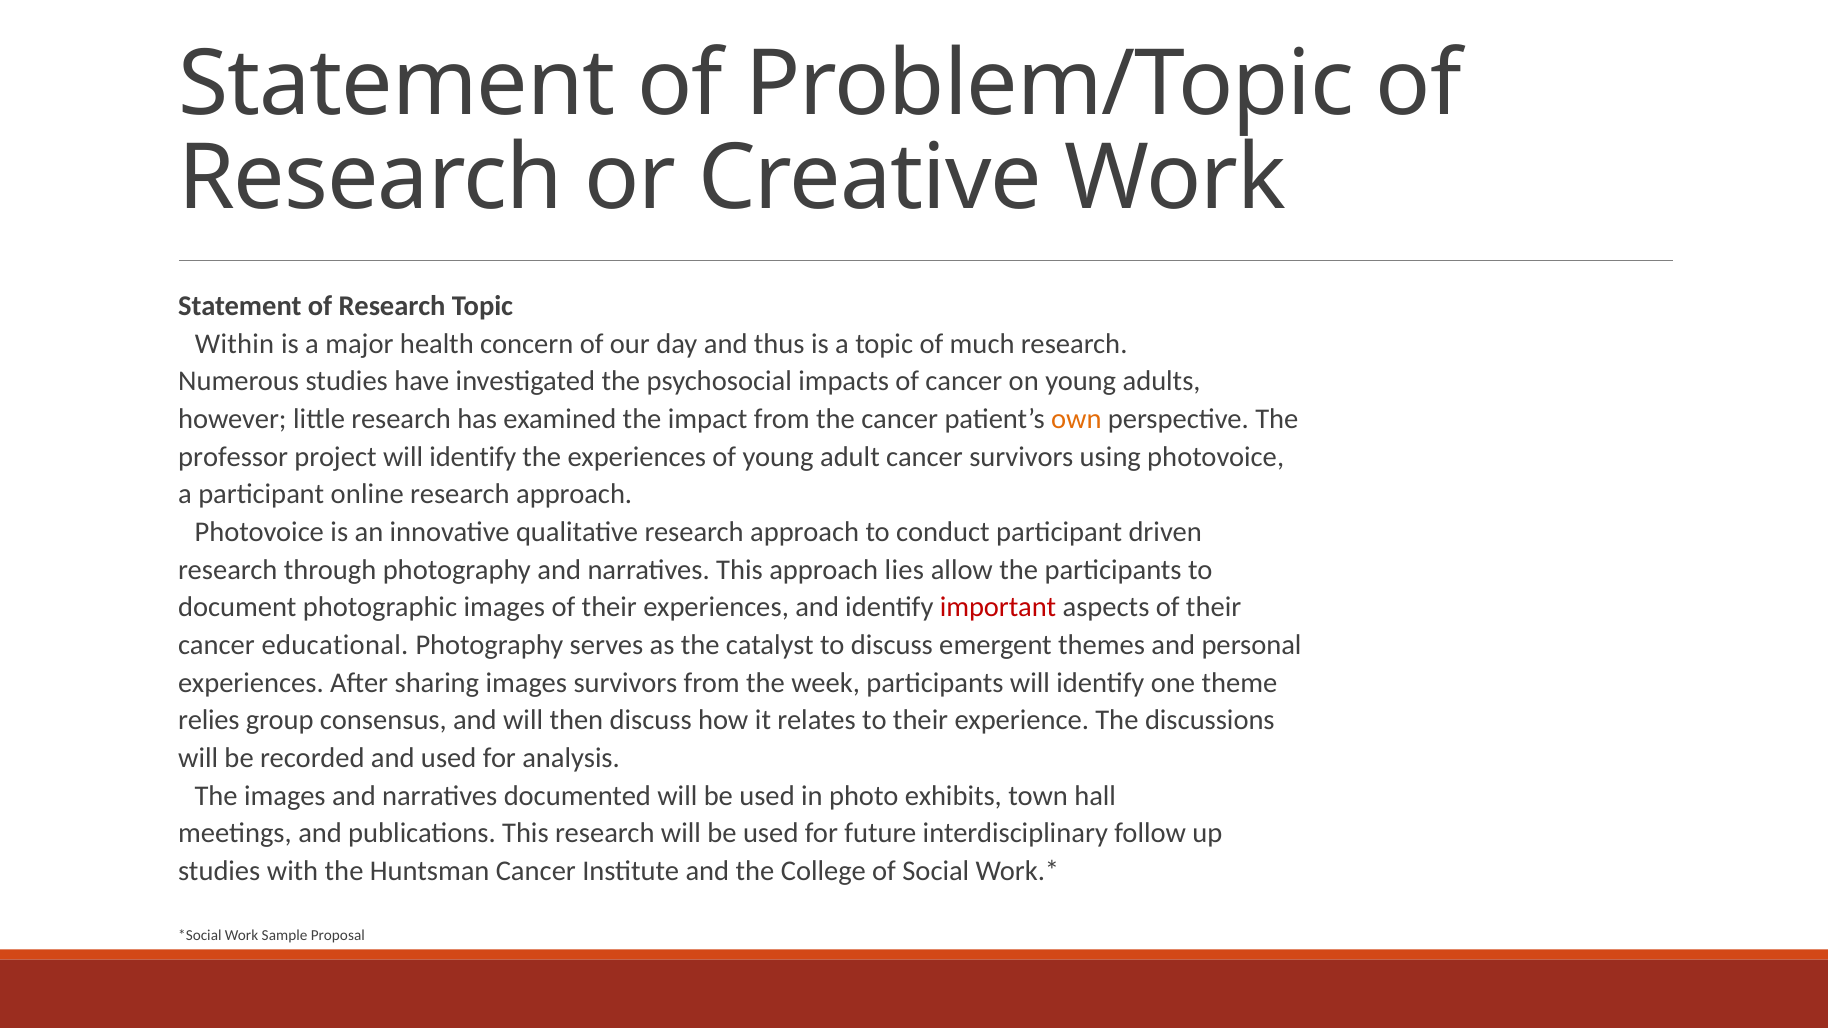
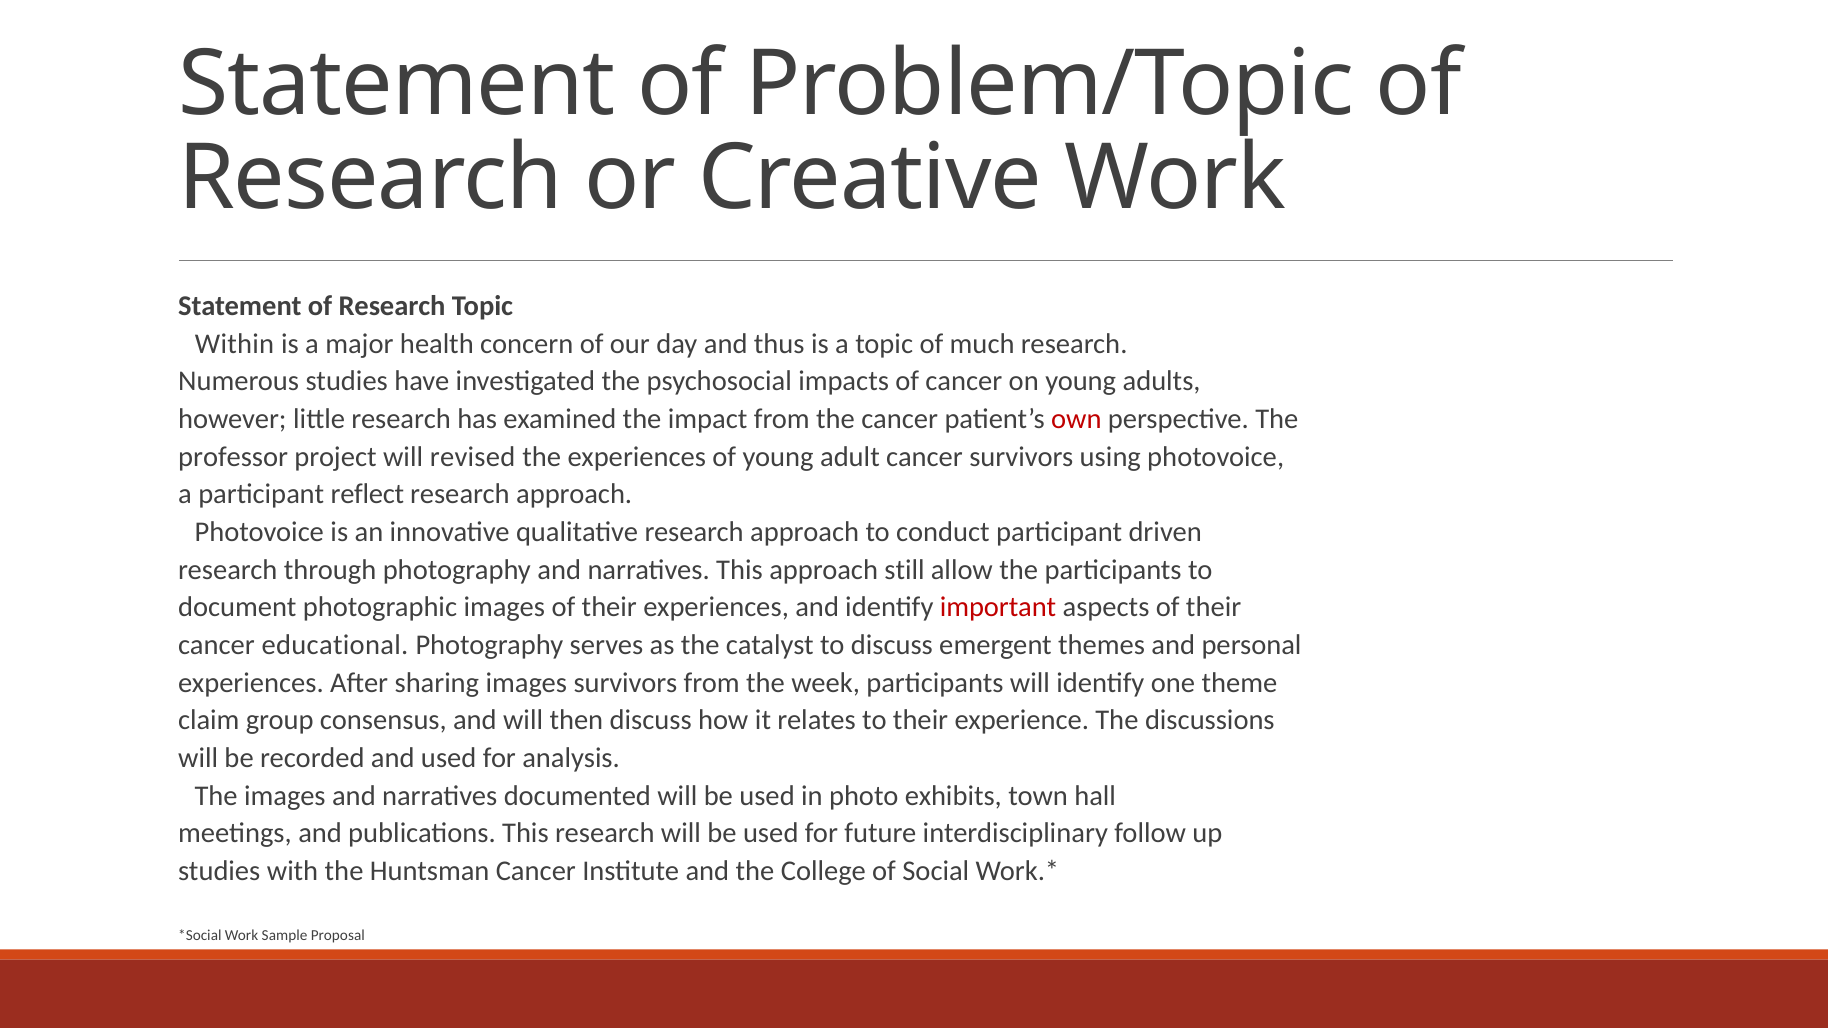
own colour: orange -> red (1076, 419)
project will identify: identify -> revised (473, 457)
online: online -> reflect (367, 494)
lies: lies -> still (905, 570)
relies: relies -> claim (209, 721)
